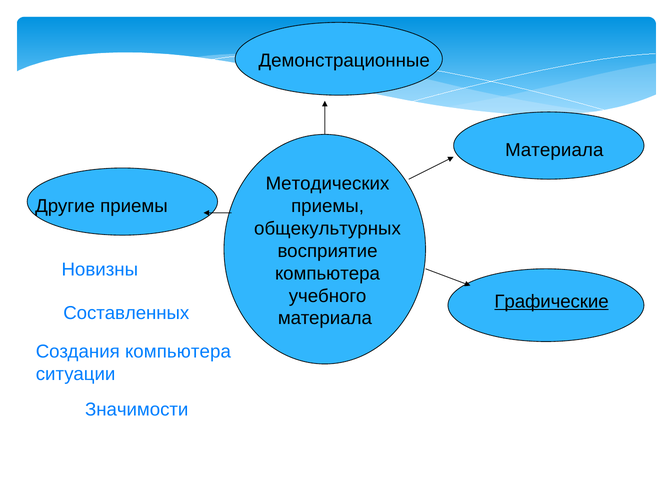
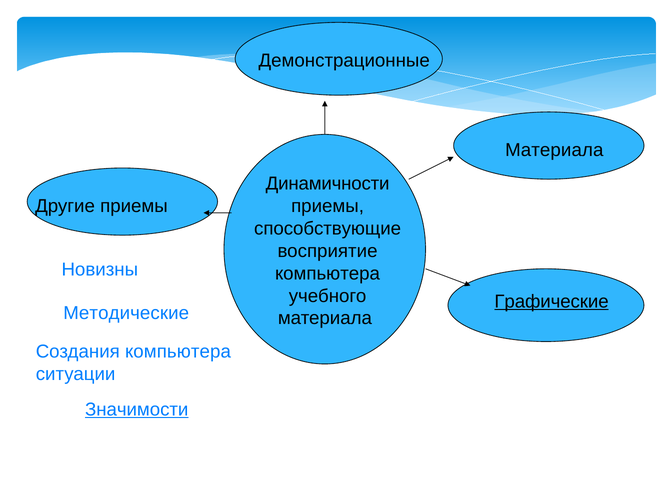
Методических: Методических -> Динамичности (328, 184)
общекультурных: общекультурных -> способствующие (328, 229)
Составленных: Составленных -> Методические (126, 313)
Значимости underline: none -> present (137, 410)
